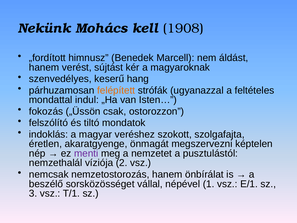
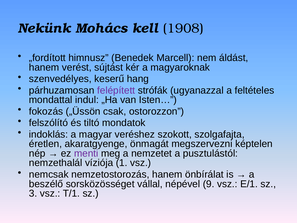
felépített colour: orange -> purple (116, 90)
2: 2 -> 1 (122, 163)
1: 1 -> 9 (209, 184)
